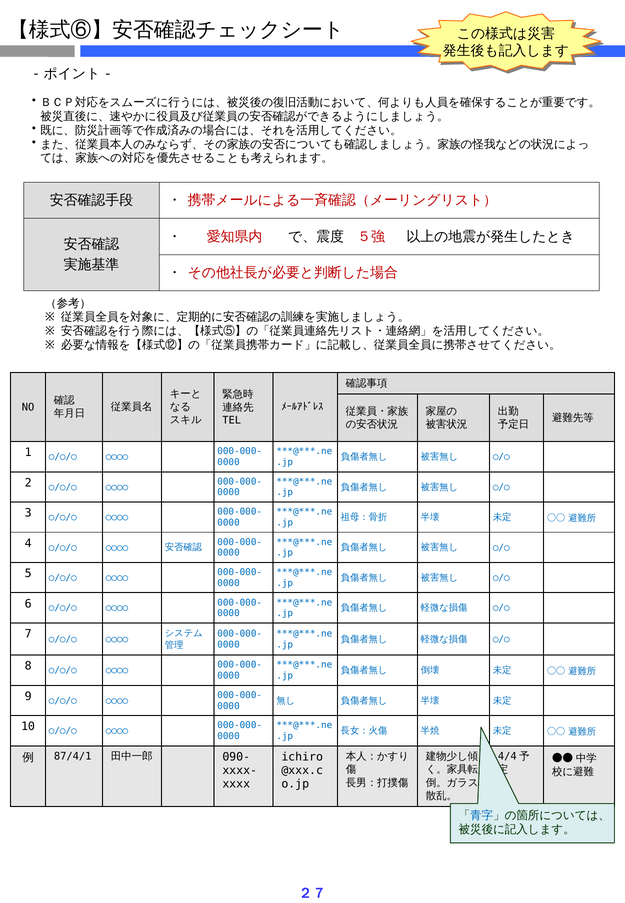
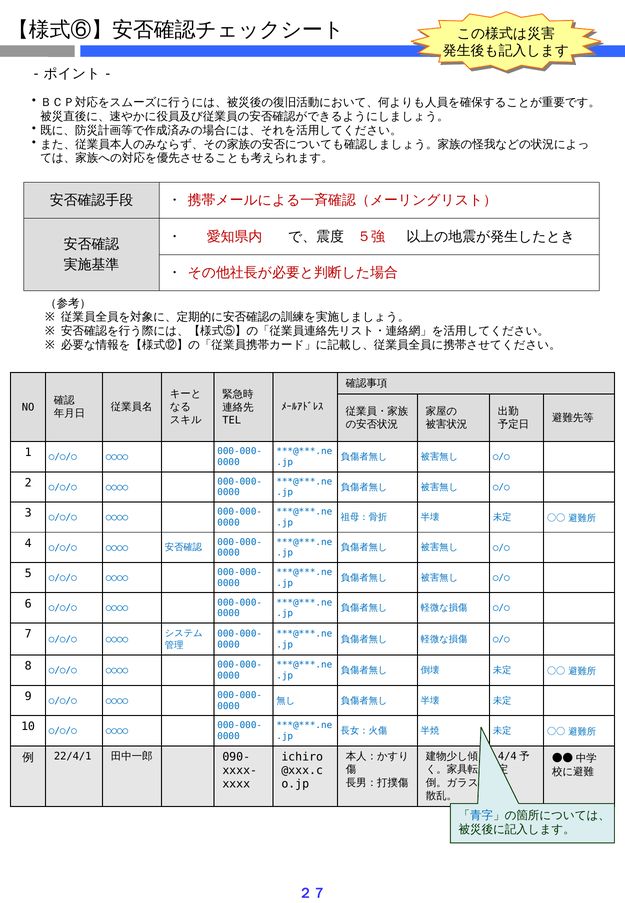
87/4/1: 87/4/1 -> 22/4/1 (73, 756)
